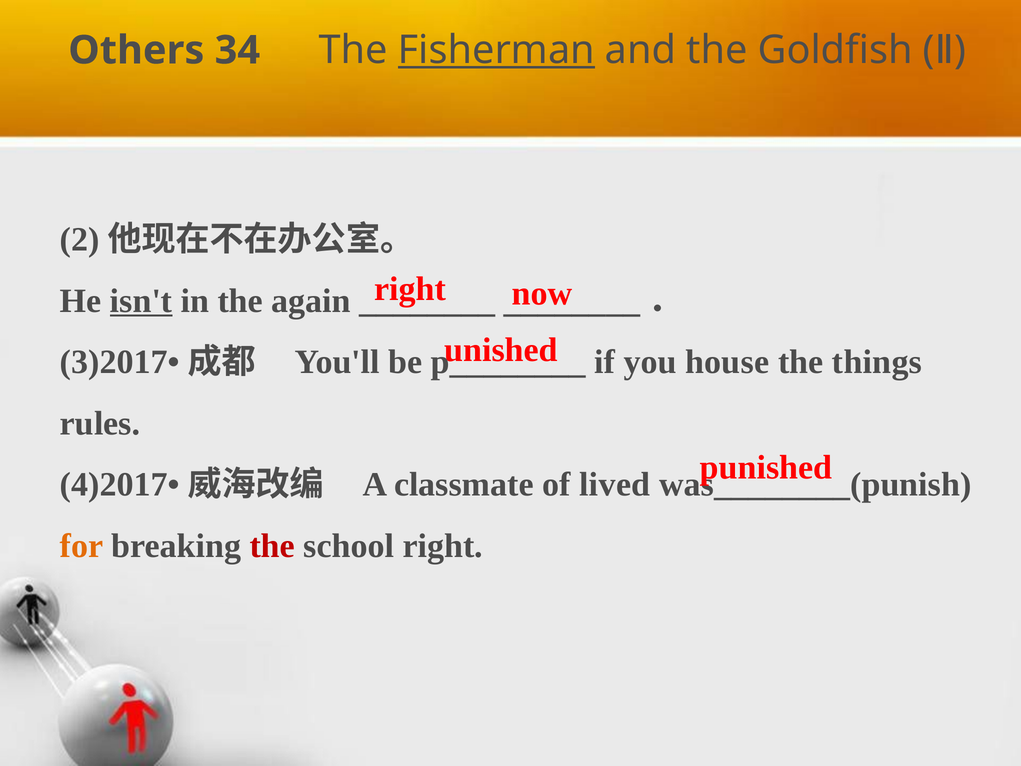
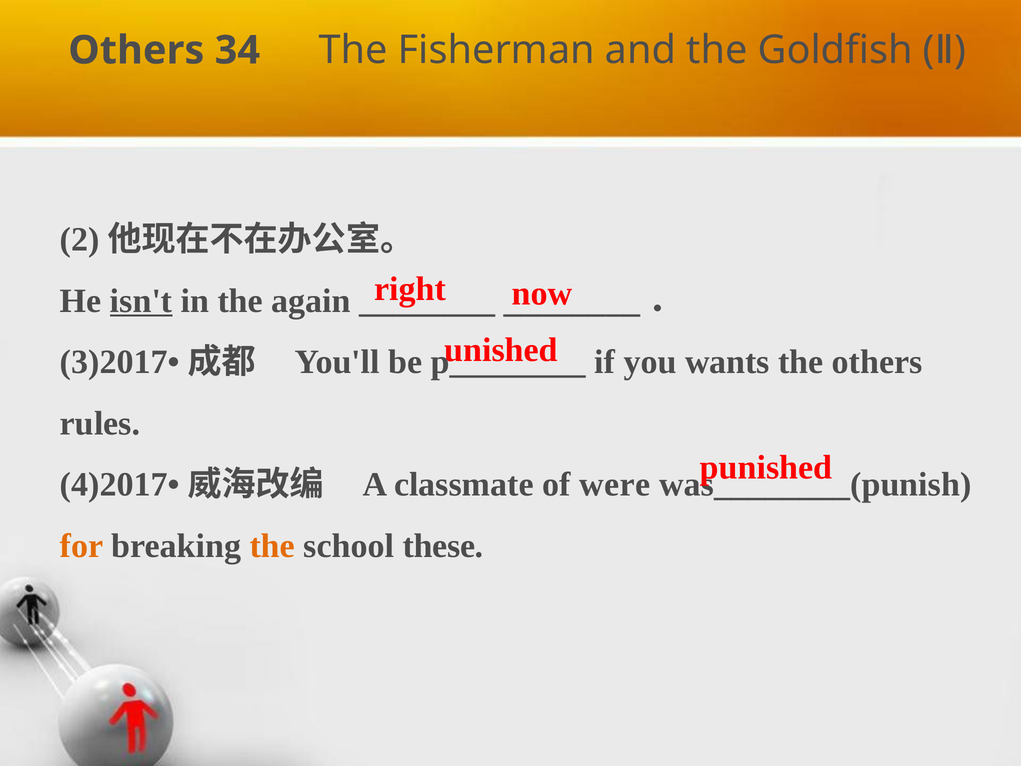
Fisherman underline: present -> none (496, 50)
house: house -> wants (727, 362)
the things: things -> others (877, 362)
lived: lived -> were (615, 485)
the colour: red -> orange (272, 546)
school right: right -> these (443, 546)
